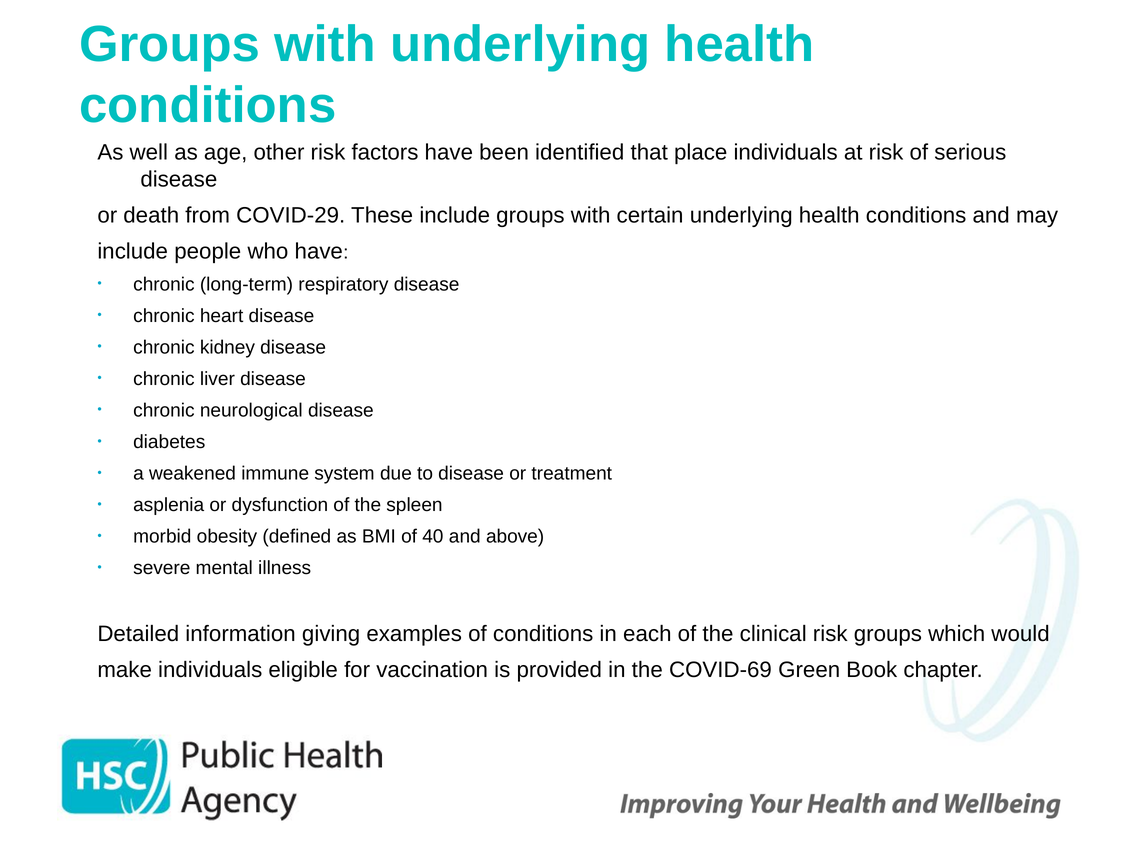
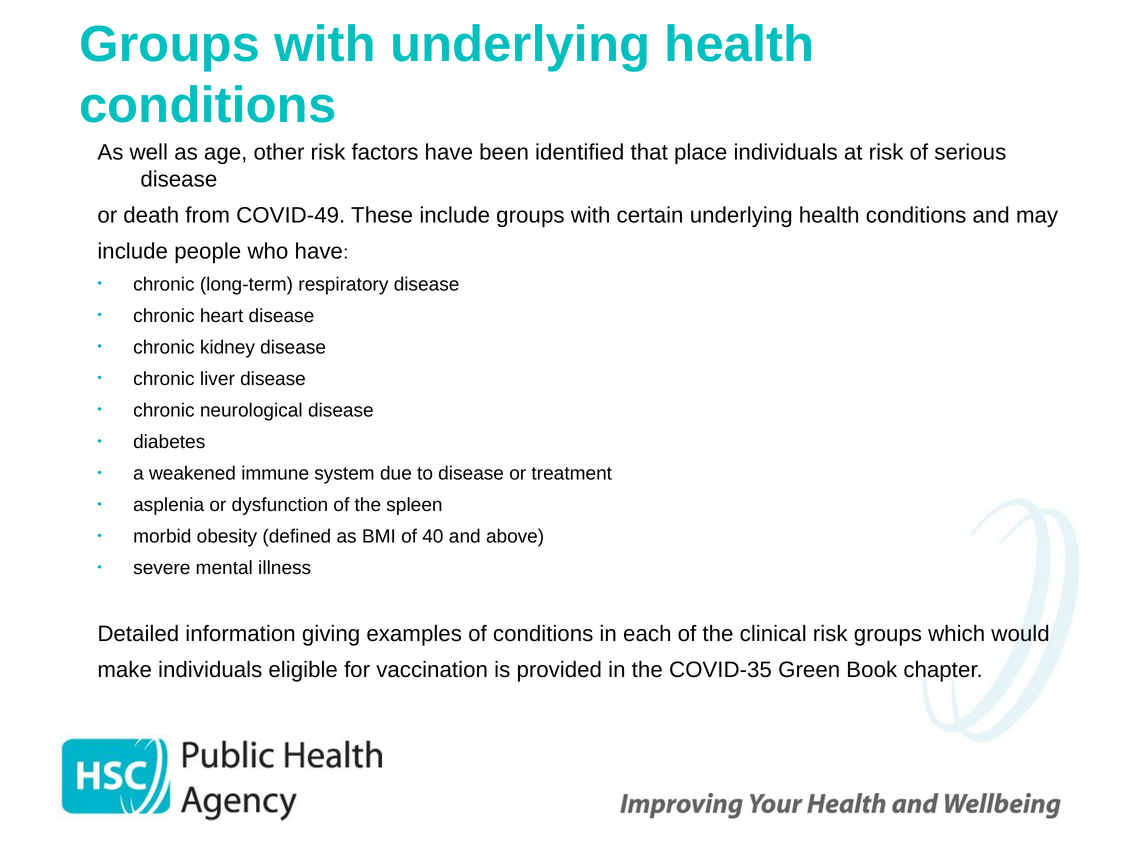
COVID-29: COVID-29 -> COVID-49 (291, 215)
COVID-69: COVID-69 -> COVID-35 (720, 670)
